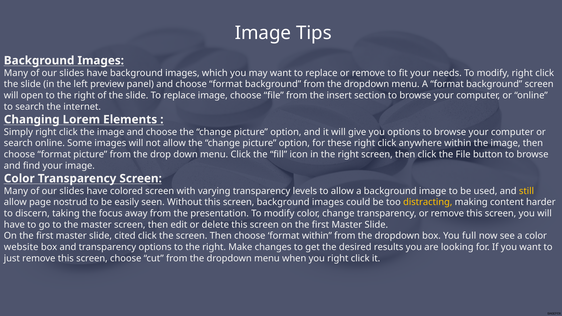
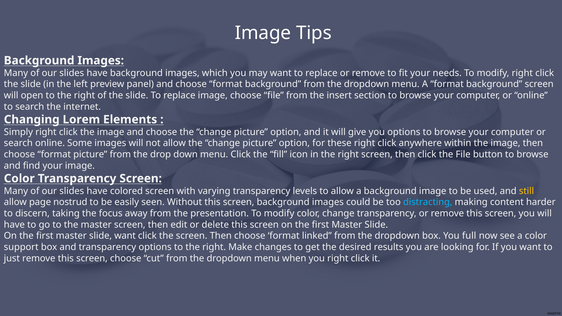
distracting colour: yellow -> light blue (428, 202)
slide cited: cited -> want (125, 236)
format within: within -> linked (317, 236)
website: website -> support (21, 247)
